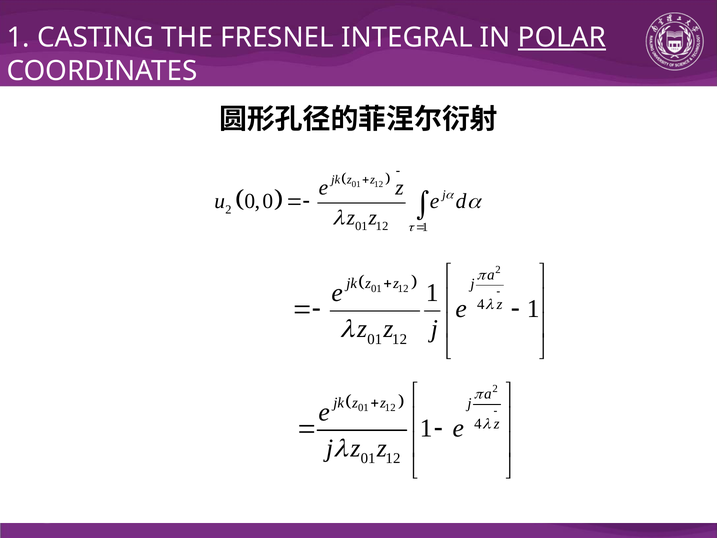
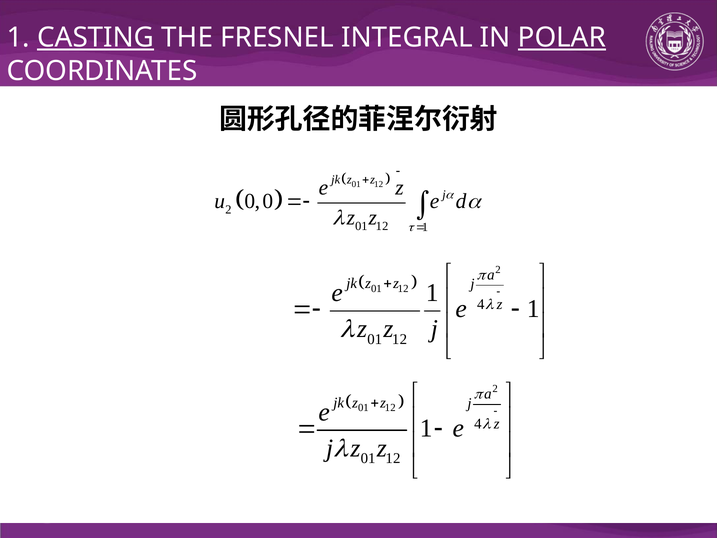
CASTING underline: none -> present (96, 38)
